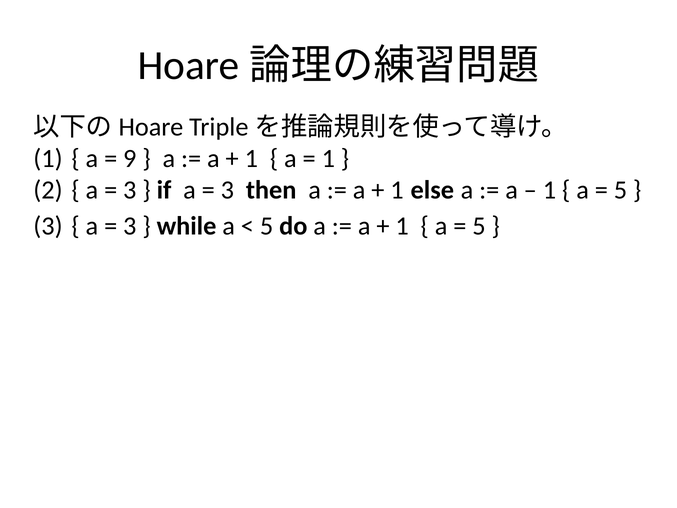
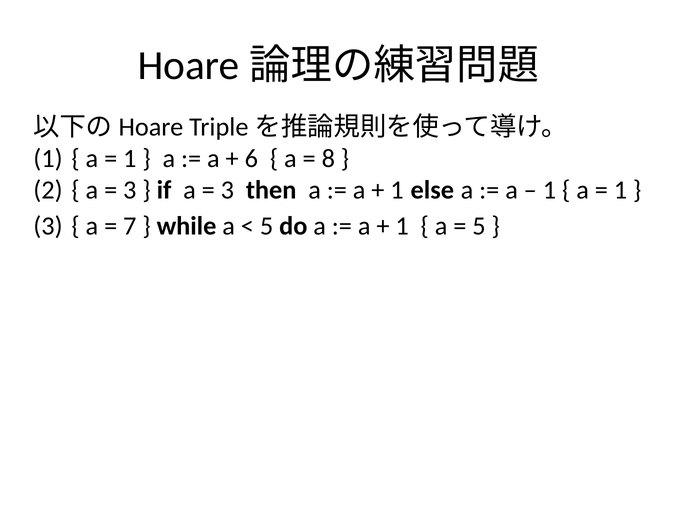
9: 9 -> 1 (130, 158)
1: 1 -> 6 (251, 158)
1: 1 -> 8 (328, 158)
5: 5 -> 1 (620, 190)
3: 3 -> 7 (130, 226)
